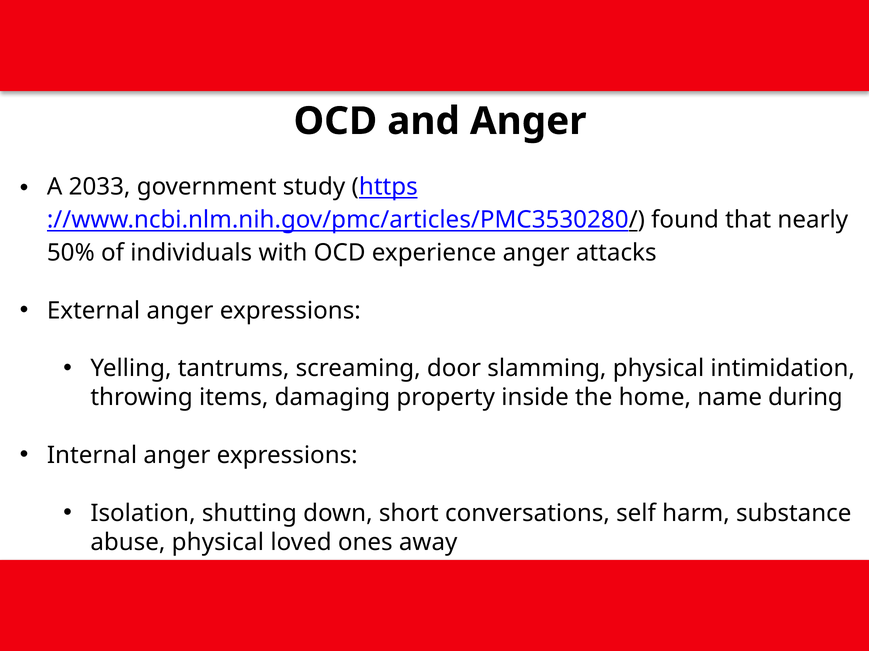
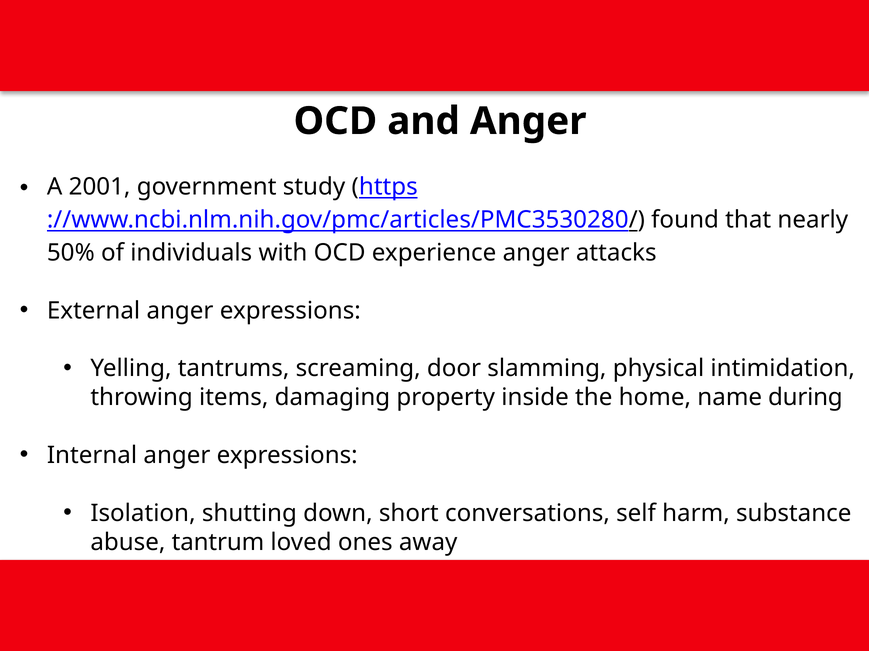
2033: 2033 -> 2001 (100, 187)
abuse physical: physical -> tantrum (218, 543)
